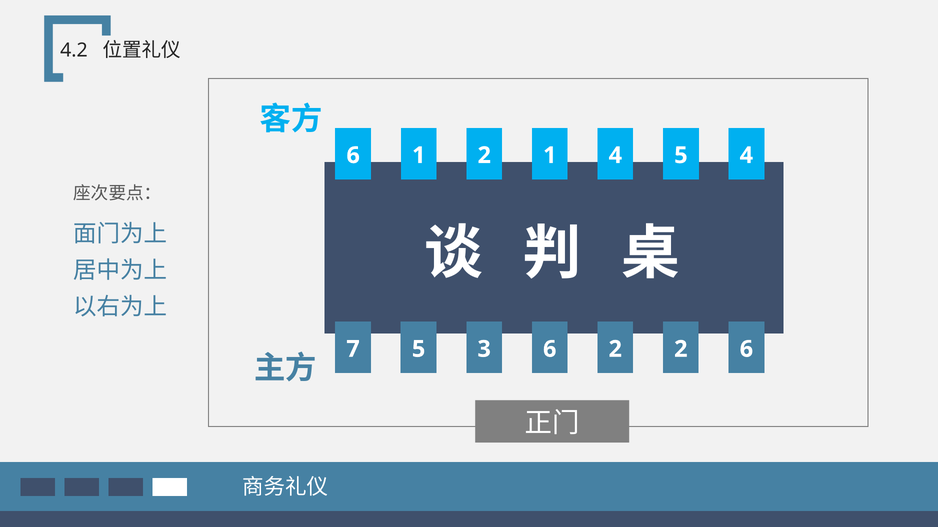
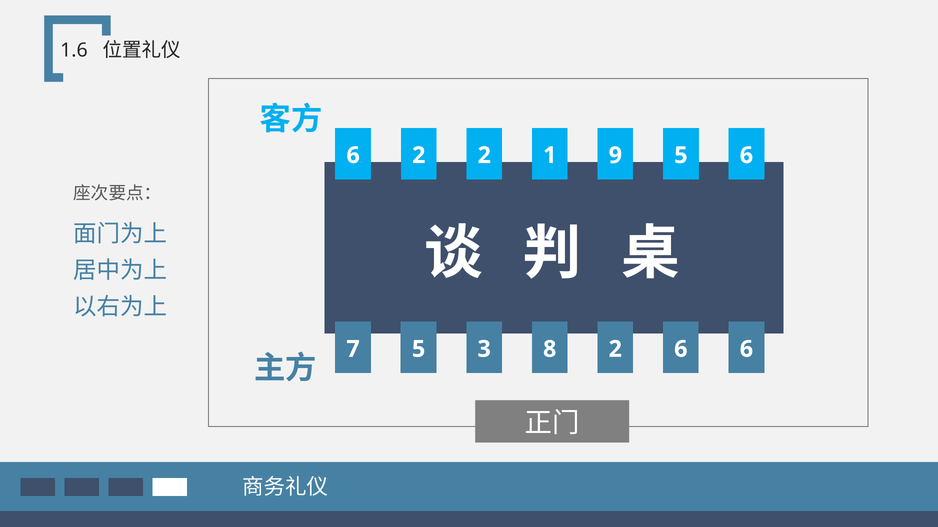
4.2: 4.2 -> 1.6 (74, 51)
6 1: 1 -> 2 (419, 156)
1 4: 4 -> 9 (615, 156)
5 4: 4 -> 6 (746, 156)
5 6: 6 -> 8 (550, 349)
2 2: 2 -> 6 (681, 349)
